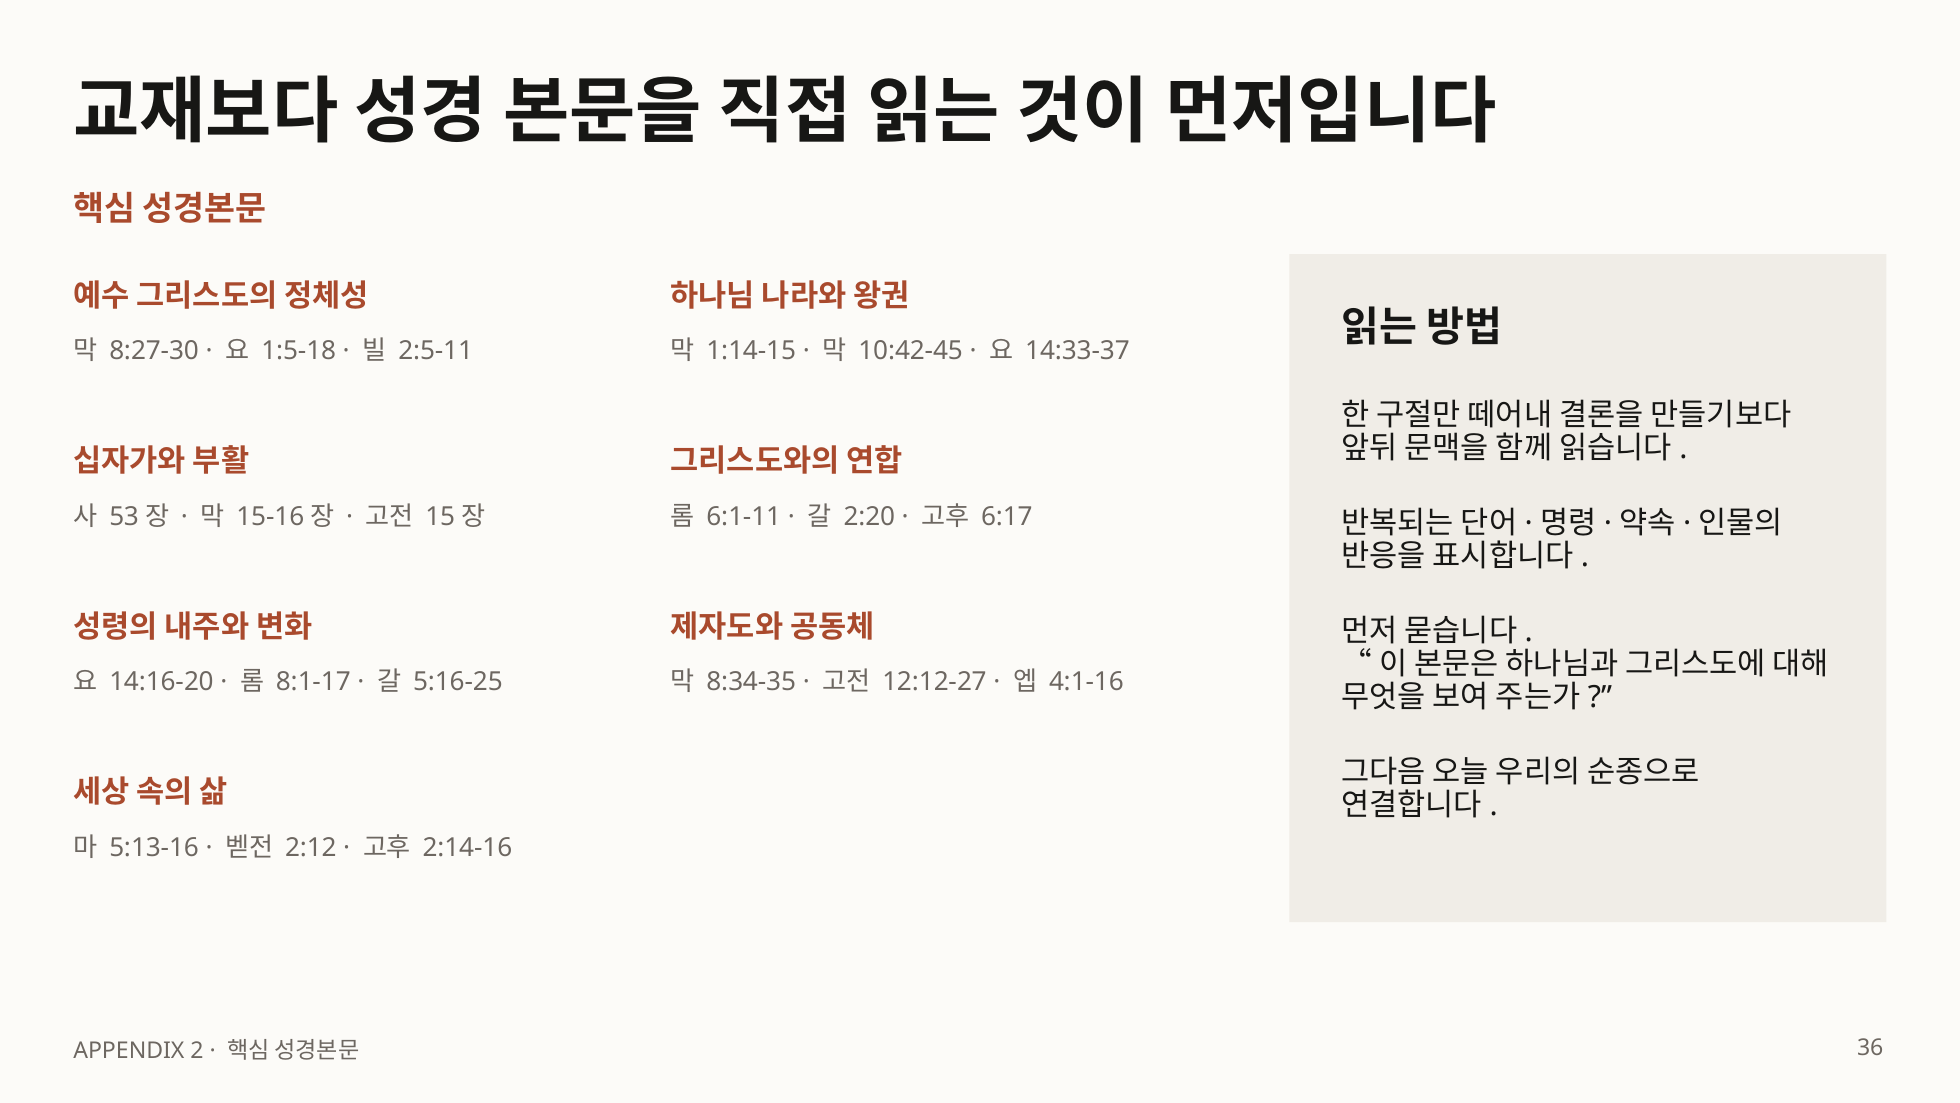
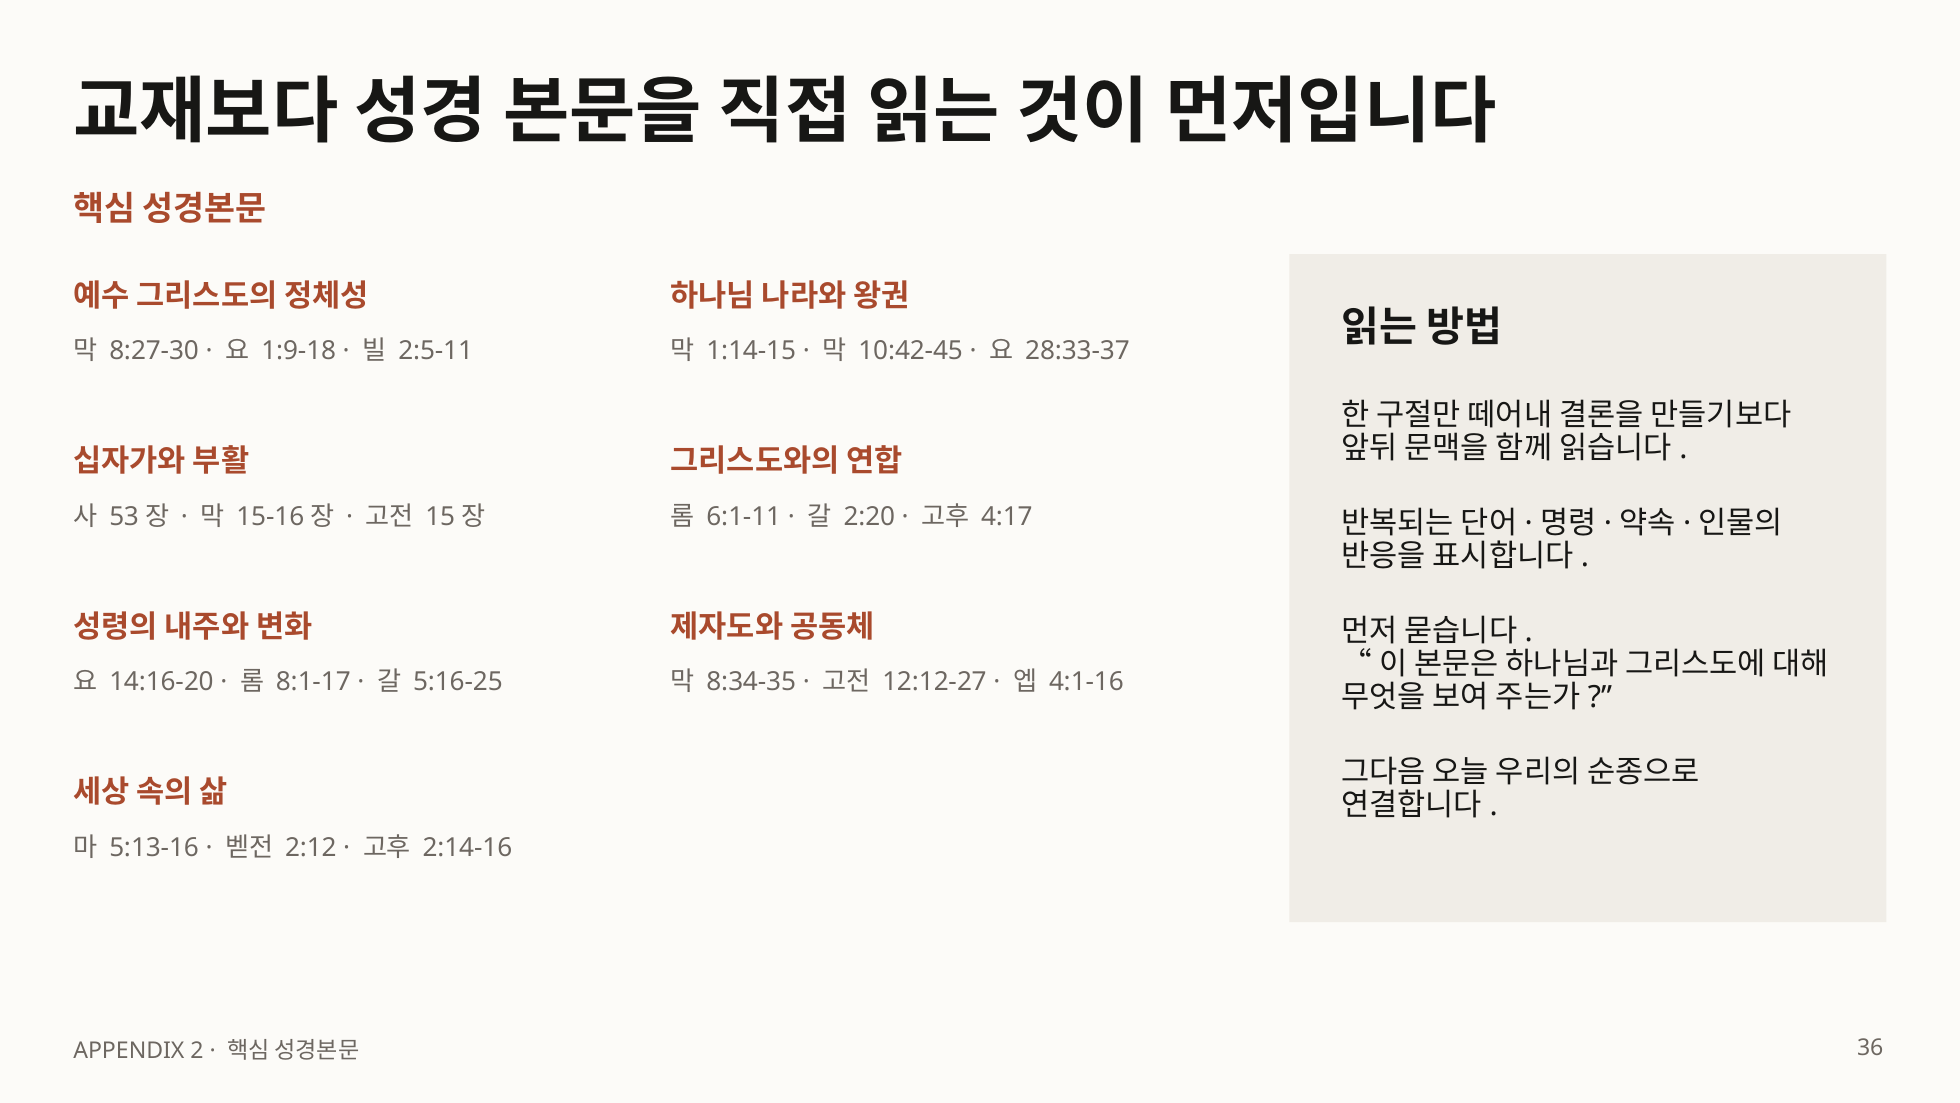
1:5-18: 1:5-18 -> 1:9-18 (299, 351)
14:33-37: 14:33-37 -> 28:33-37 (1077, 351)
6:17: 6:17 -> 4:17 (1007, 517)
